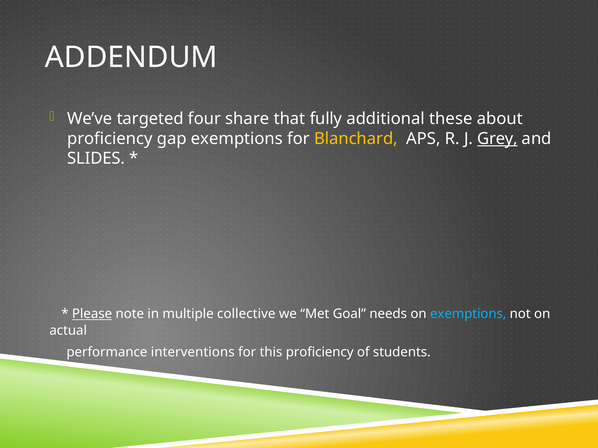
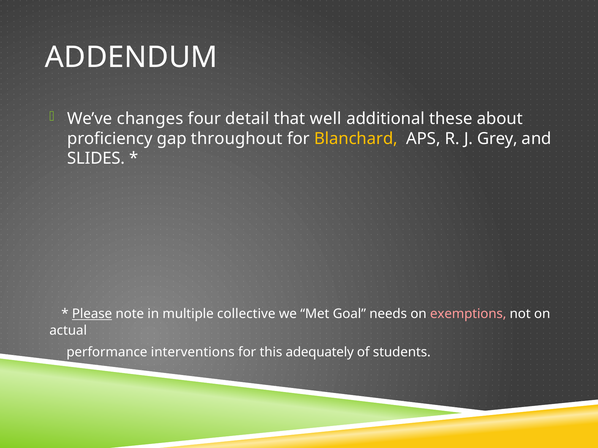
targeted: targeted -> changes (150, 119)
share: share -> detail (247, 119)
fully: fully -> well (326, 119)
gap exemptions: exemptions -> throughout (237, 139)
Grey underline: present -> none (497, 139)
exemptions colour: light blue -> pink (468, 314)
this proficiency: proficiency -> adequately (320, 353)
